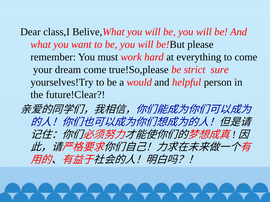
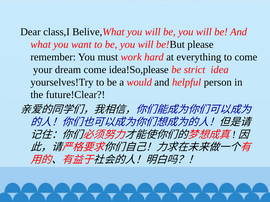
true!So,please: true!So,please -> idea!So,please (139, 70)
sure: sure -> idea (220, 70)
